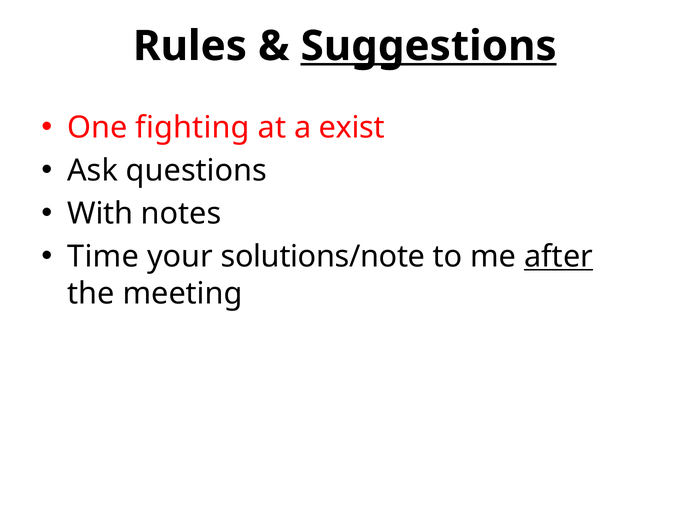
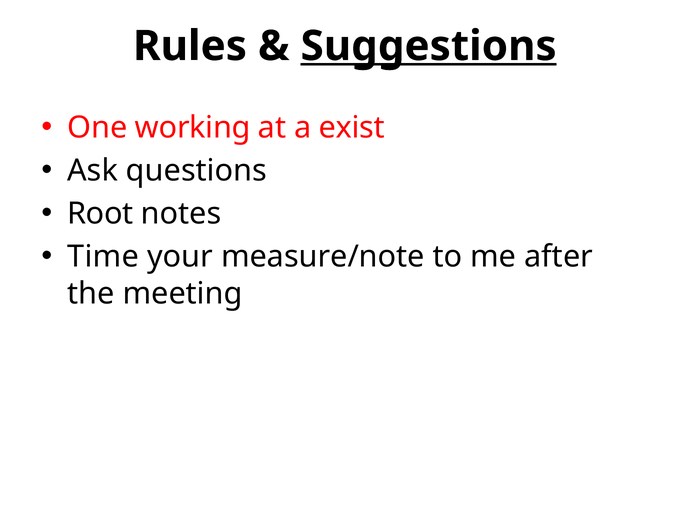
fighting: fighting -> working (193, 127)
With: With -> Root (100, 213)
solutions/note: solutions/note -> measure/note (323, 256)
after underline: present -> none (559, 256)
